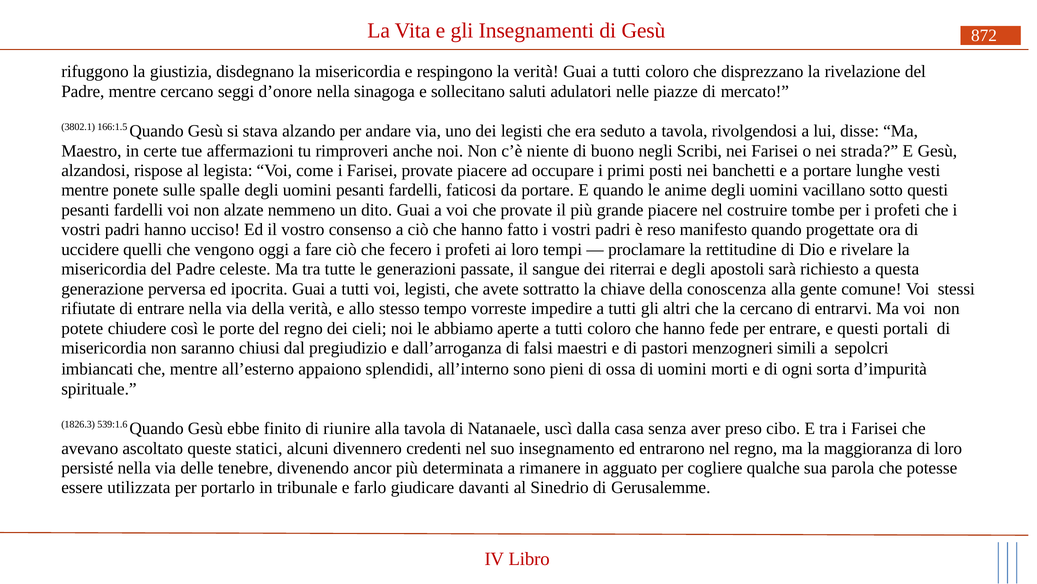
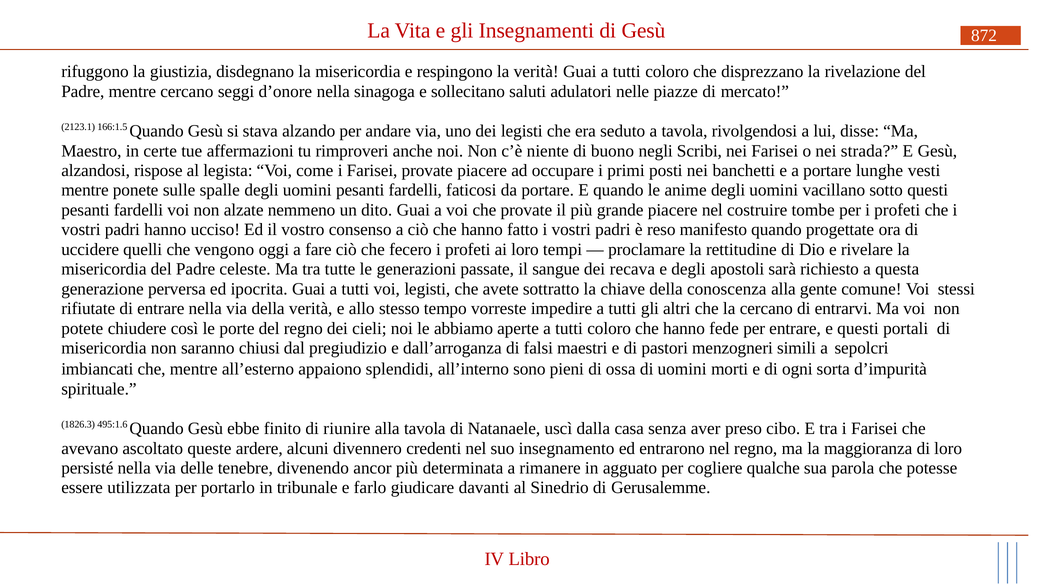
3802.1: 3802.1 -> 2123.1 (78, 127)
riterrai: riterrai -> recava (632, 269)
539:1.6: 539:1.6 -> 495:1.6 (112, 424)
statici: statici -> ardere (259, 448)
